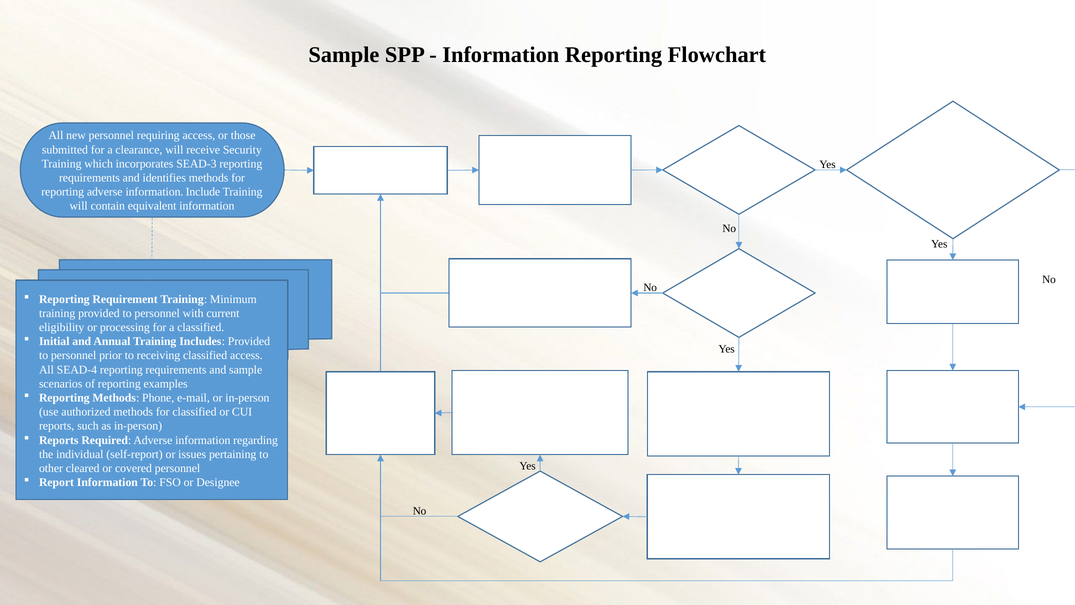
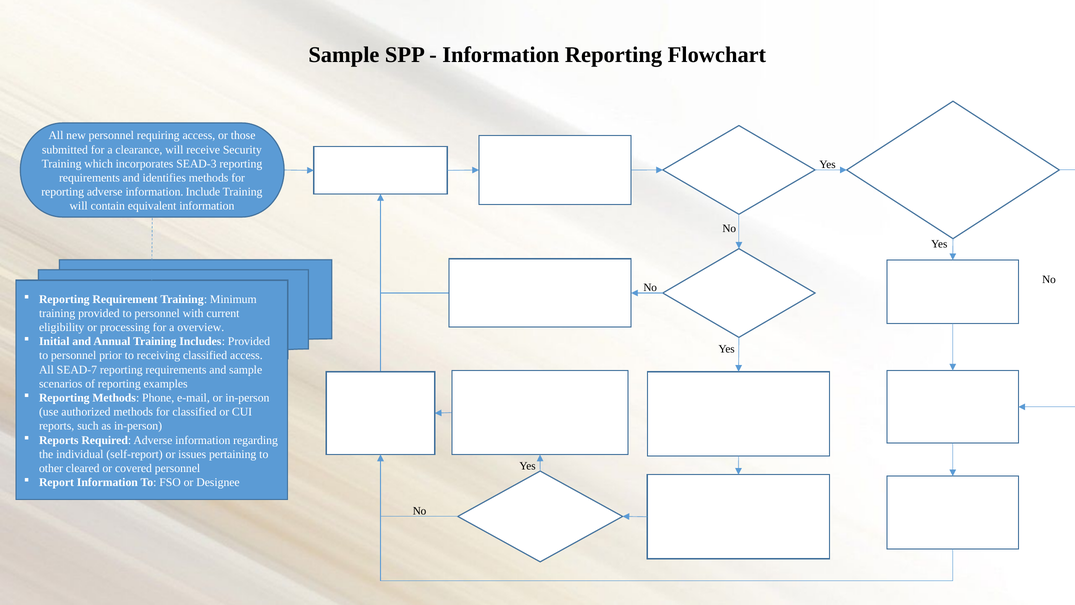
a classified: classified -> overview (201, 327)
SEAD-4: SEAD-4 -> SEAD-7 (77, 369)
